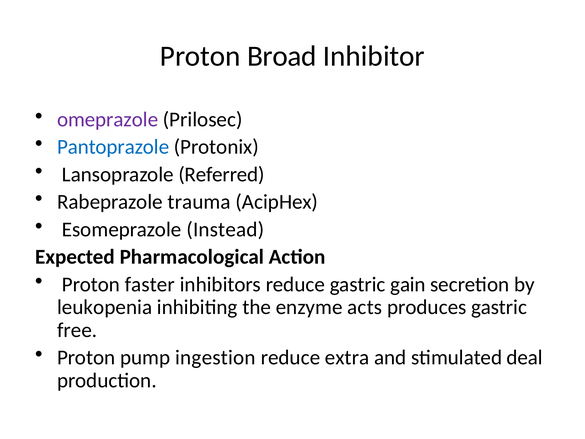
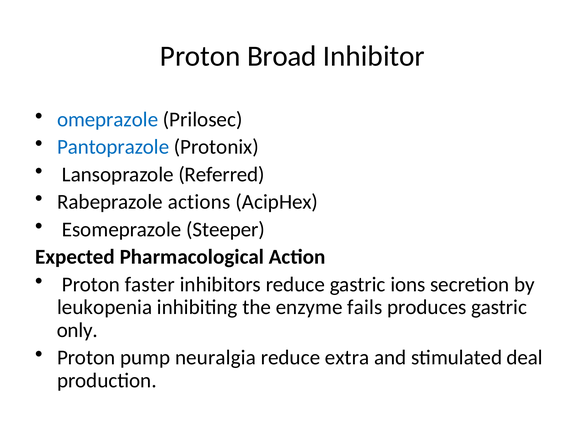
omeprazole colour: purple -> blue (108, 119)
trauma: trauma -> actions (199, 202)
Instead: Instead -> Steeper (226, 229)
gain: gain -> ions (408, 284)
acts: acts -> fails (365, 307)
free: free -> only (77, 330)
ingestion: ingestion -> neuralgia (216, 357)
